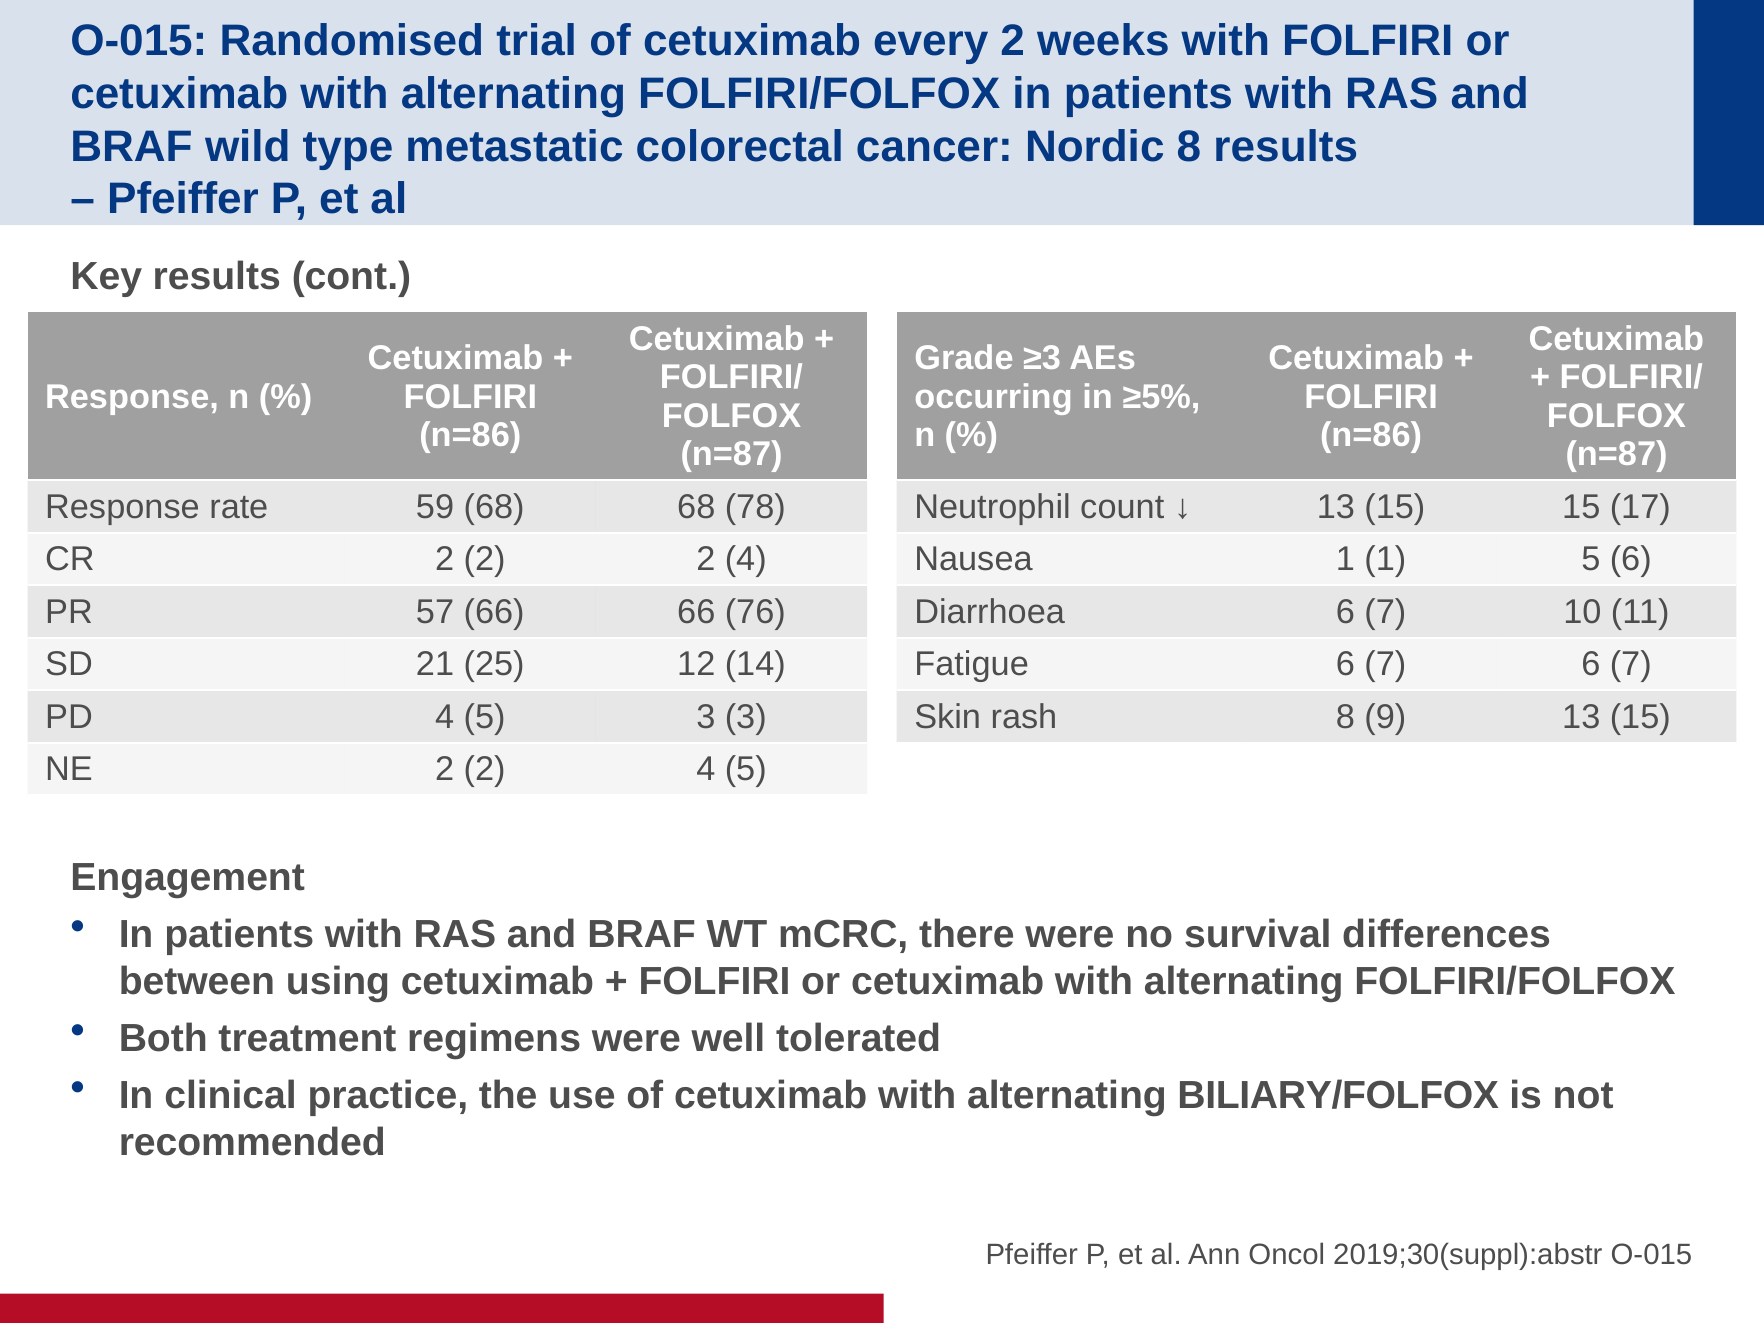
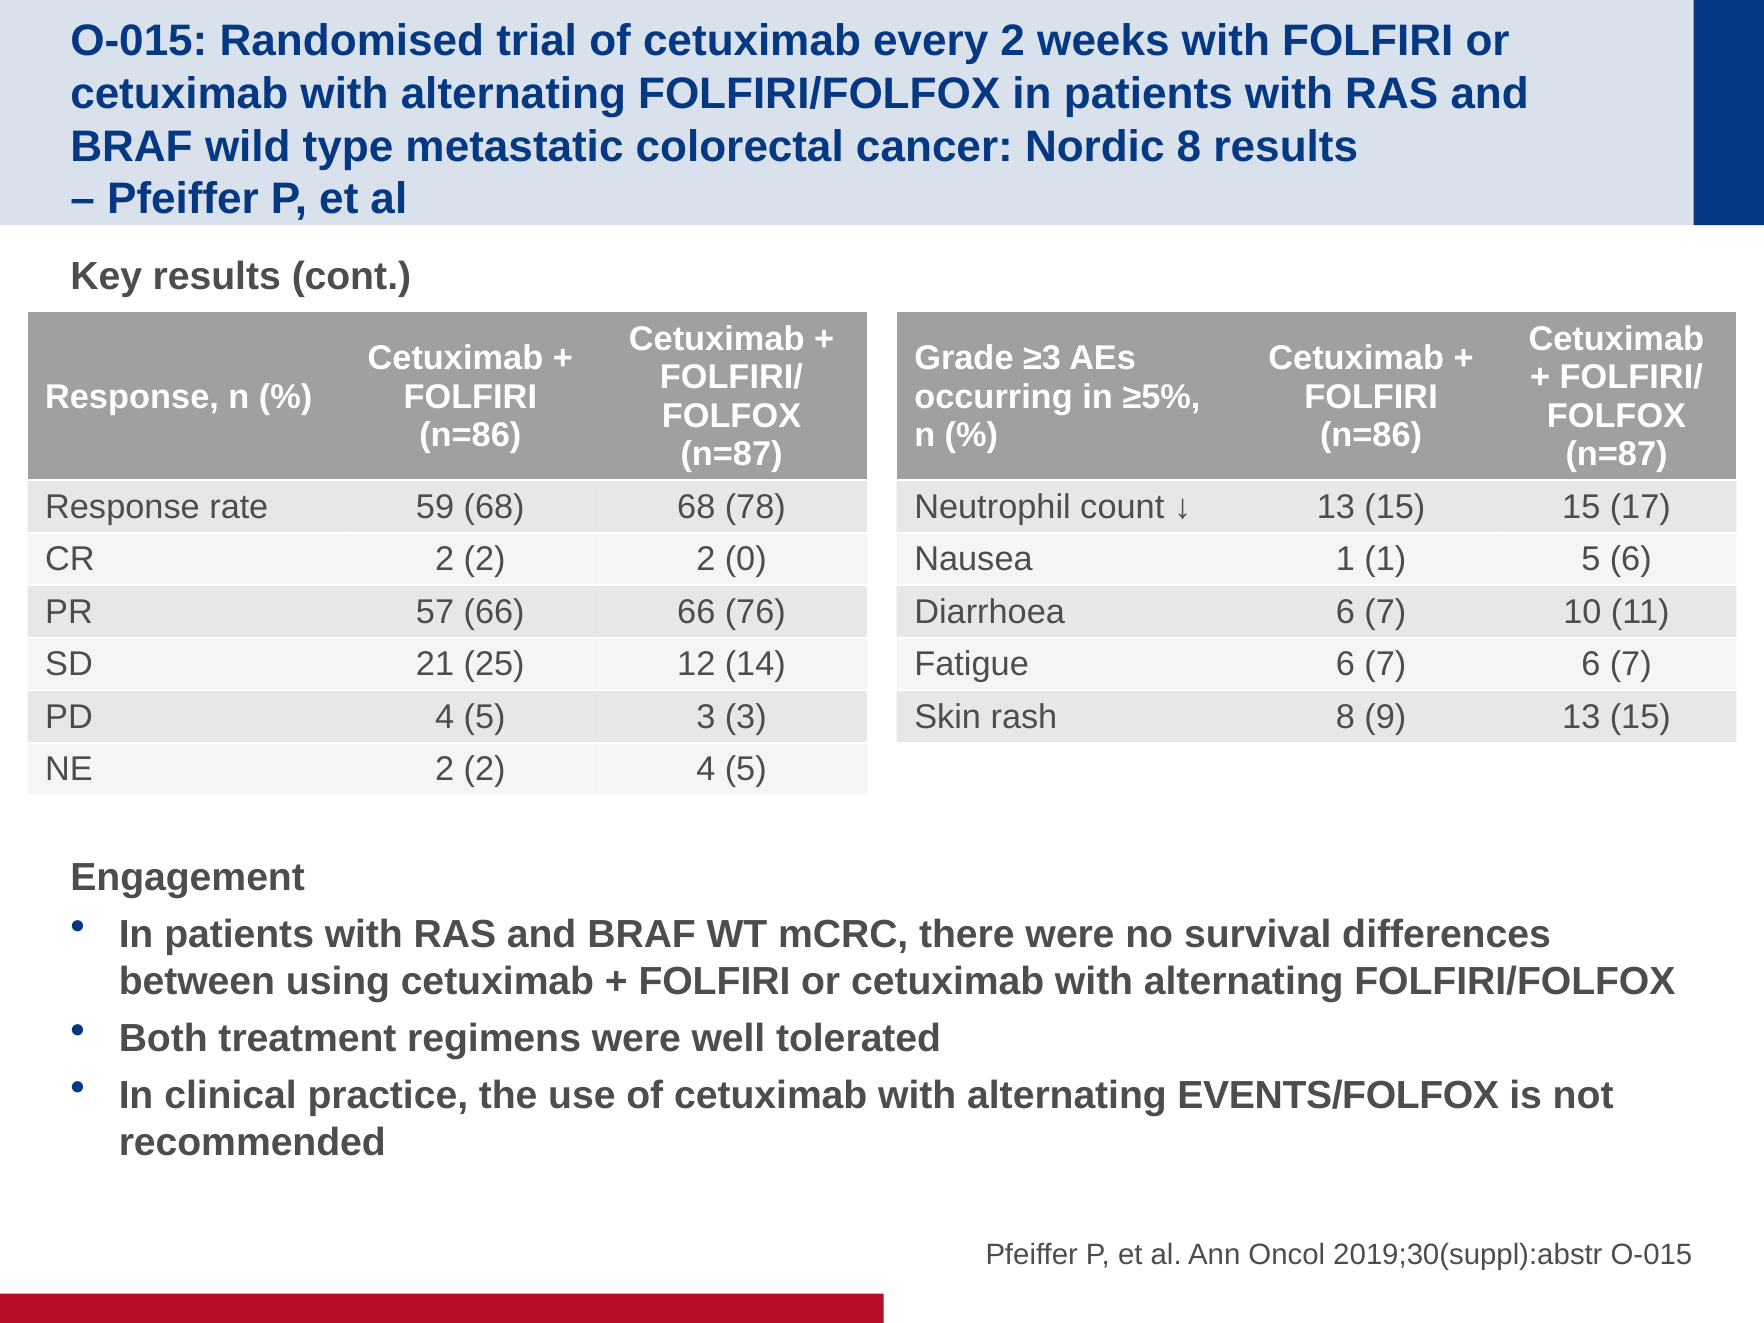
2 2 2 4: 4 -> 0 (746, 559)
BILIARY/FOLFOX: BILIARY/FOLFOX -> EVENTS/FOLFOX (1338, 1095)
